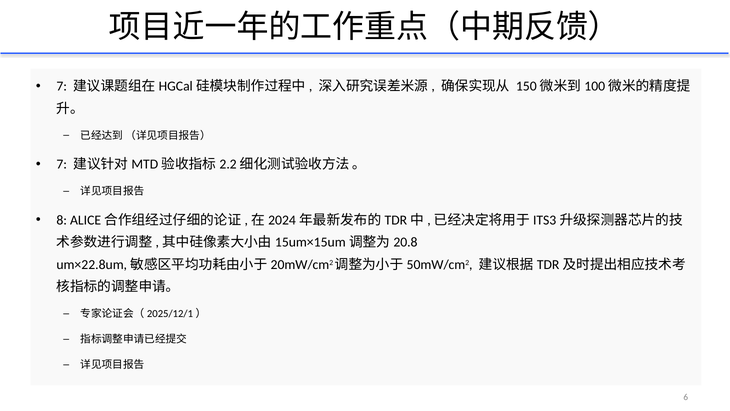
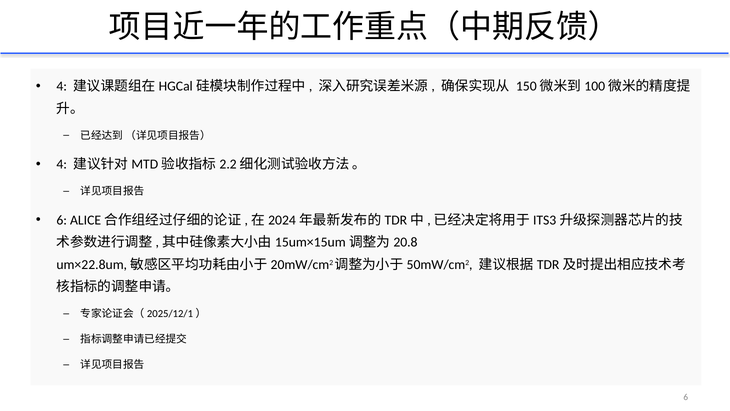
7: 7 -> 4 (62, 86)
7: 7 -> 4 (62, 164)
8: 8 -> 6 (62, 220)
